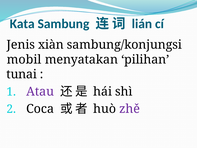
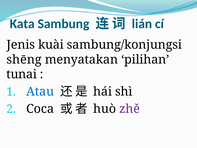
xiàn: xiàn -> kuài (51, 45)
mobil: mobil -> shēng (24, 59)
Atau colour: purple -> blue (40, 91)
